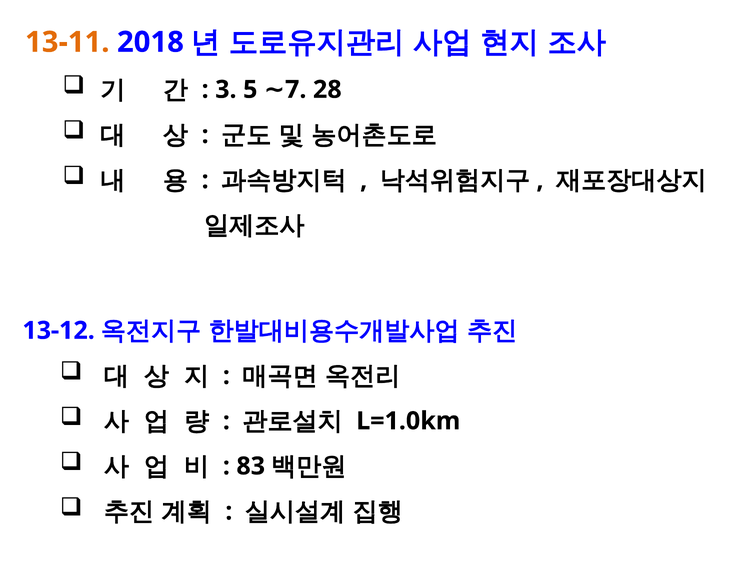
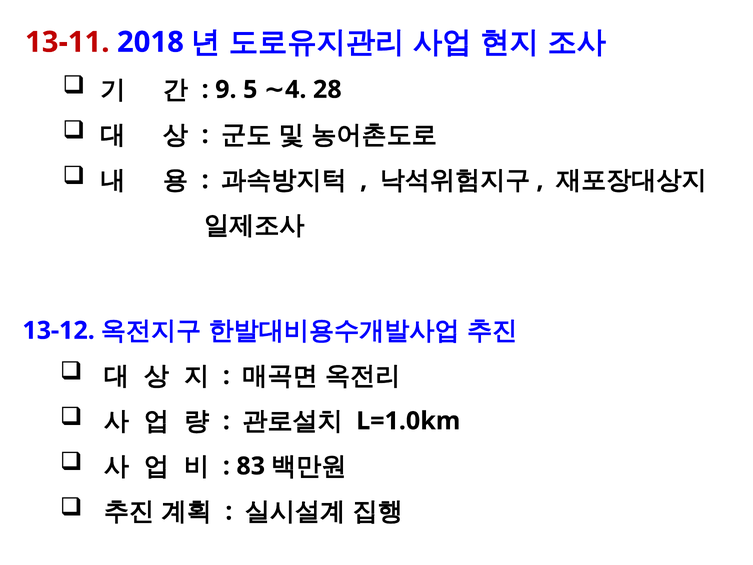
13-11 colour: orange -> red (67, 42)
3: 3 -> 9 (226, 90)
7: 7 -> 4 (296, 90)
